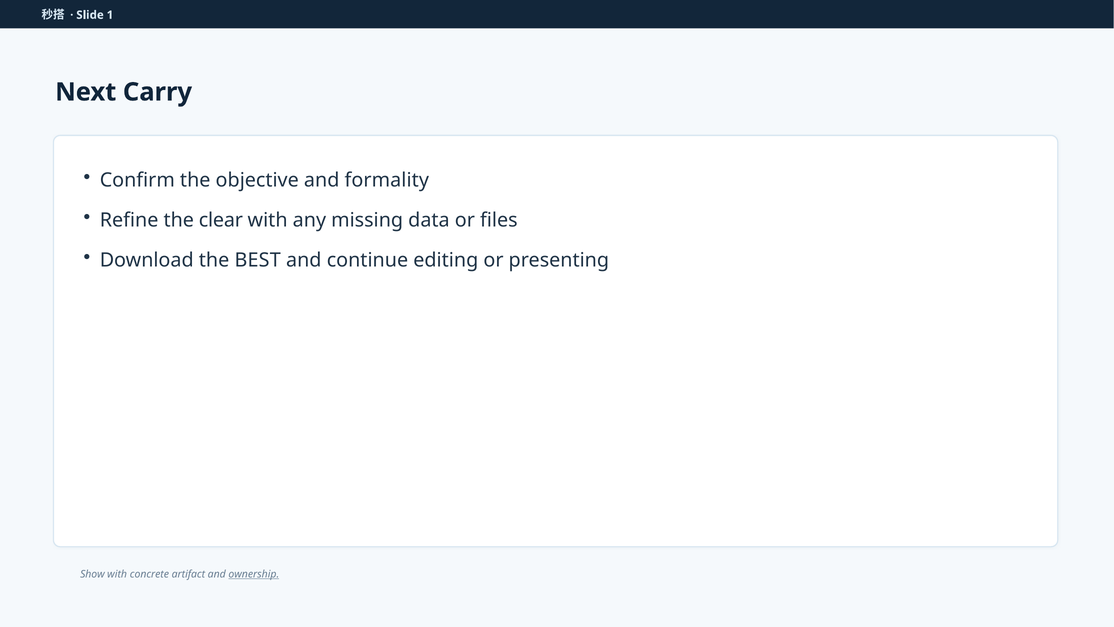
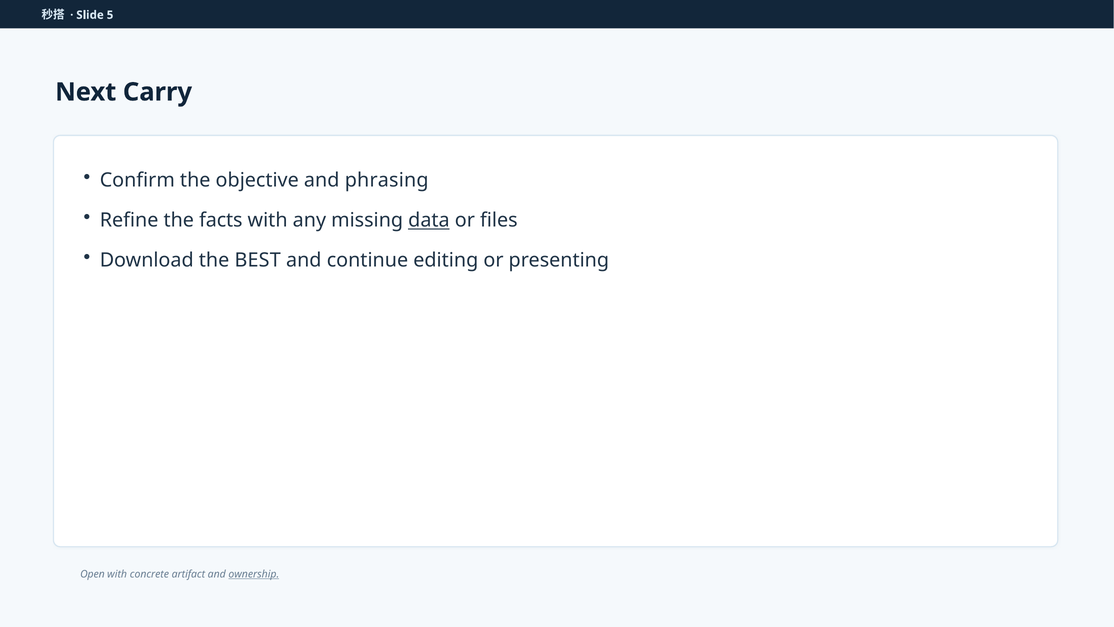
1: 1 -> 5 (110, 15)
formality: formality -> phrasing (387, 180)
clear: clear -> facts (221, 220)
data underline: none -> present (429, 220)
Show: Show -> Open (92, 574)
